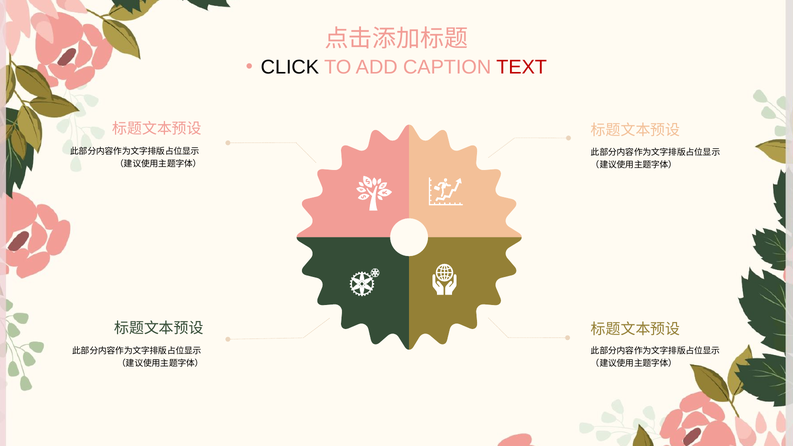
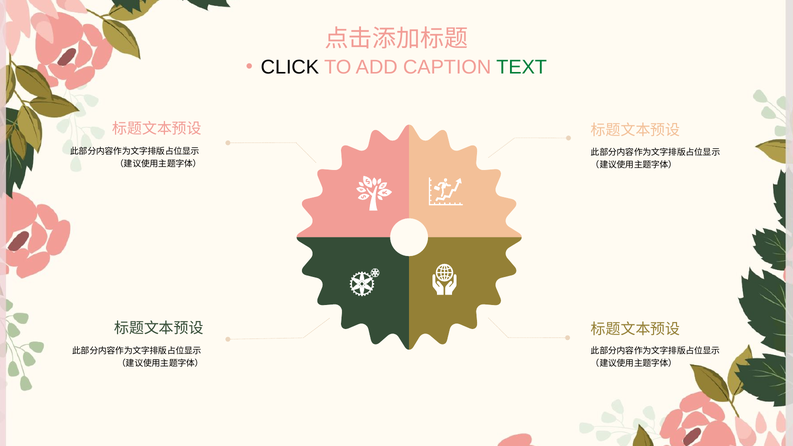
TEXT colour: red -> green (522, 67)
